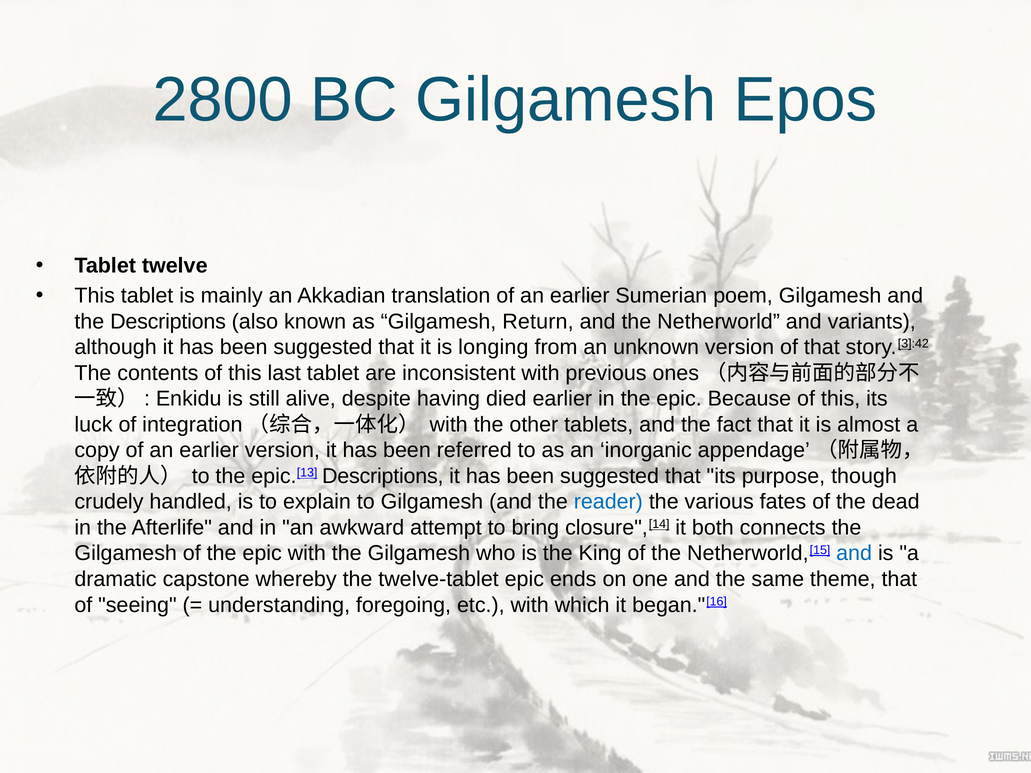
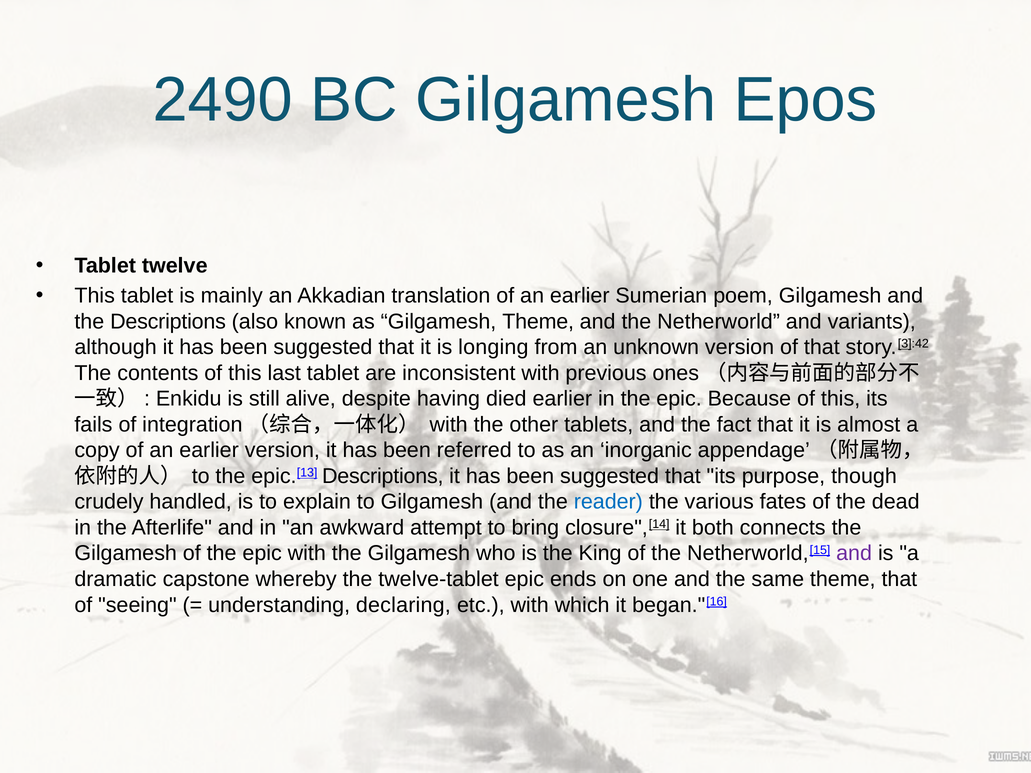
2800: 2800 -> 2490 (223, 100)
Gilgamesh Return: Return -> Theme (538, 322)
luck: luck -> fails (93, 425)
and colour: blue -> purple (854, 554)
foregoing: foregoing -> declaring (403, 605)
